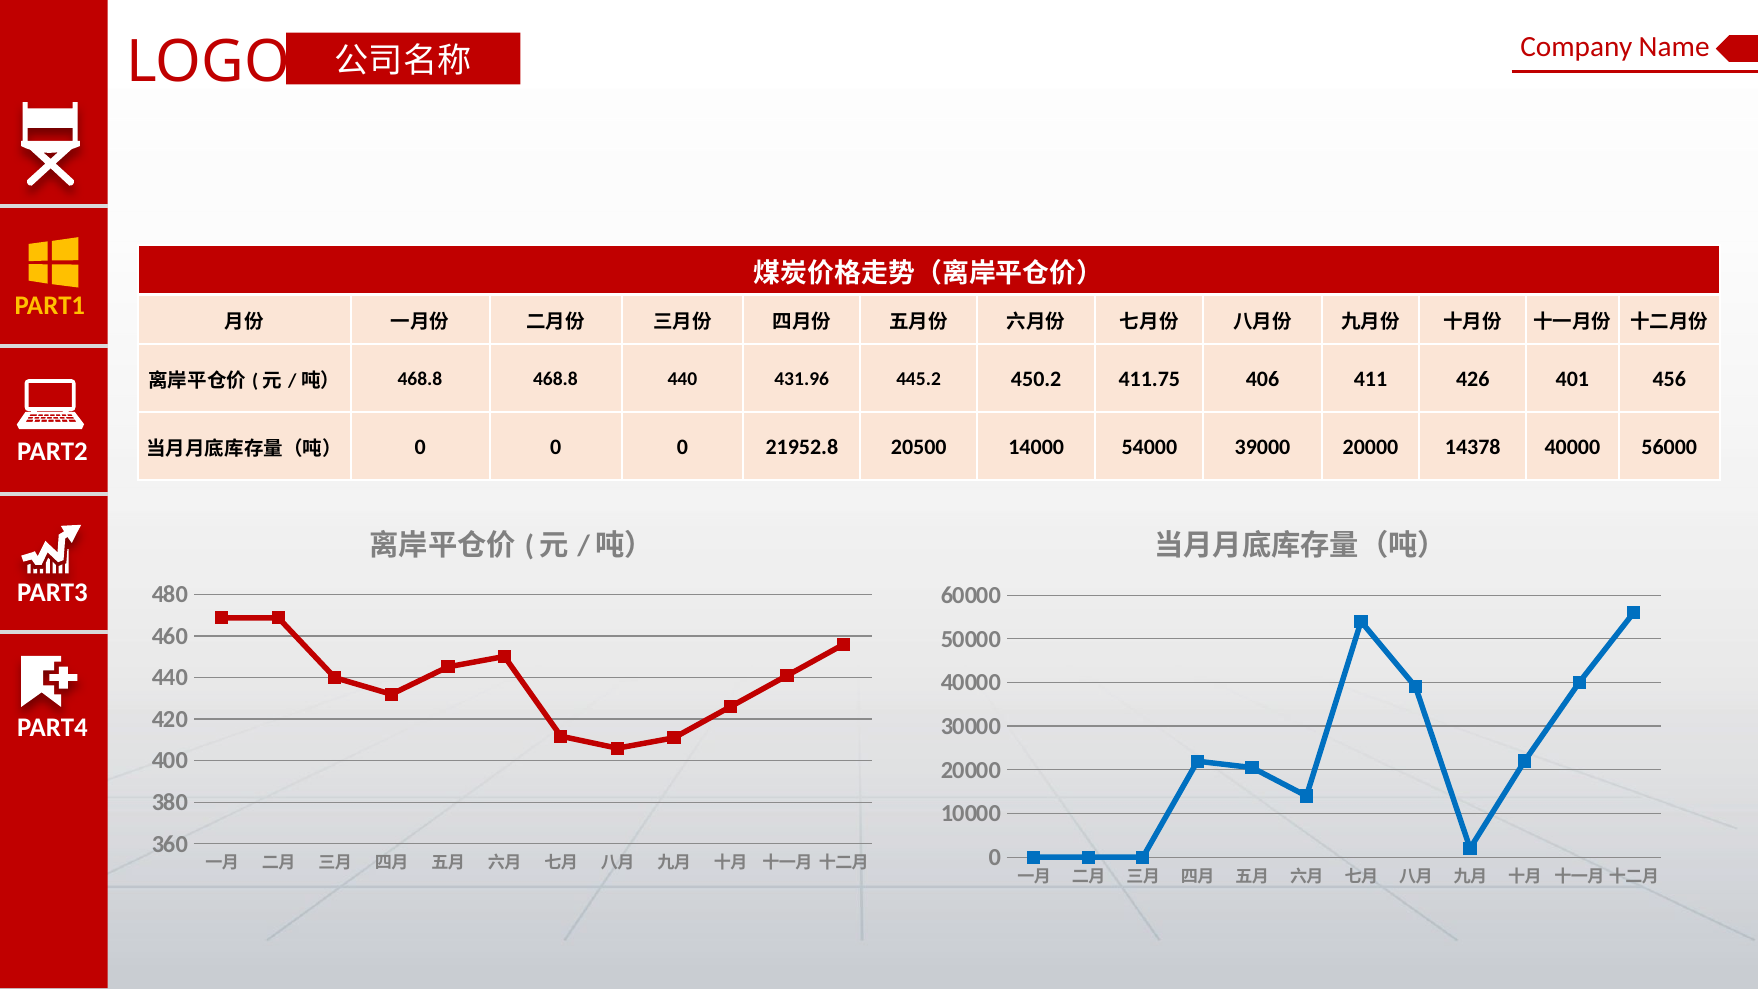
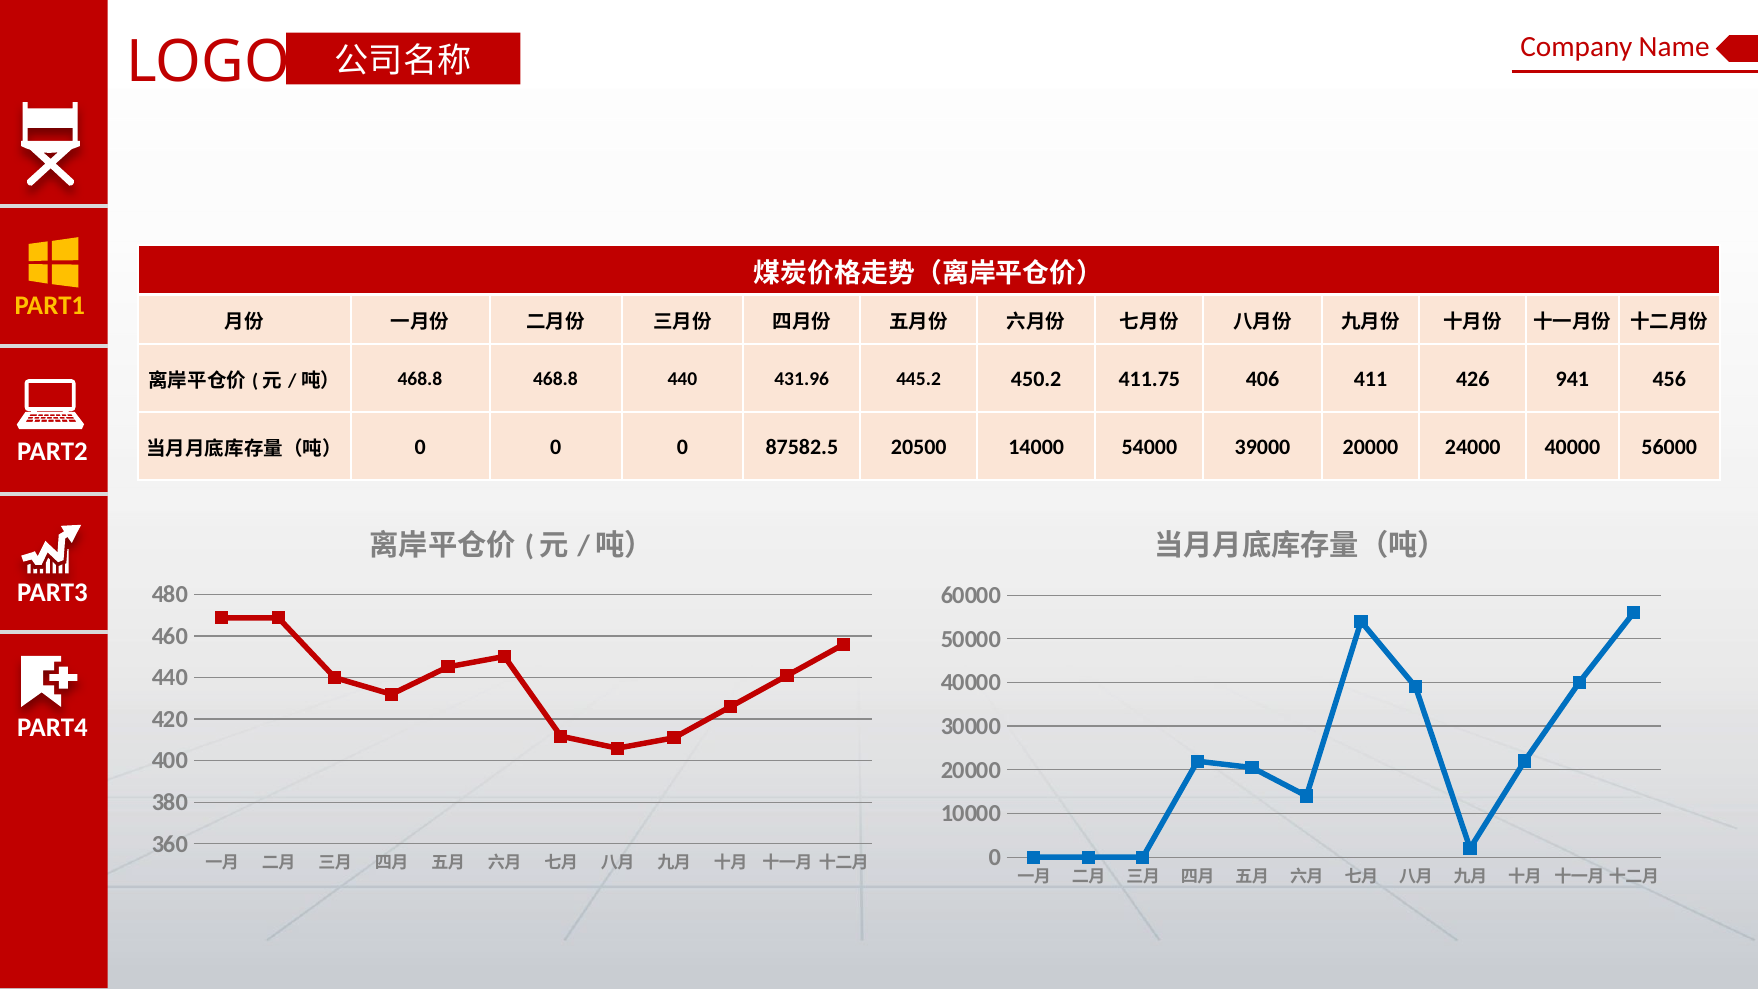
401: 401 -> 941 (1572, 379)
21952.8: 21952.8 -> 87582.5 (802, 447)
14378: 14378 -> 24000 (1473, 447)
